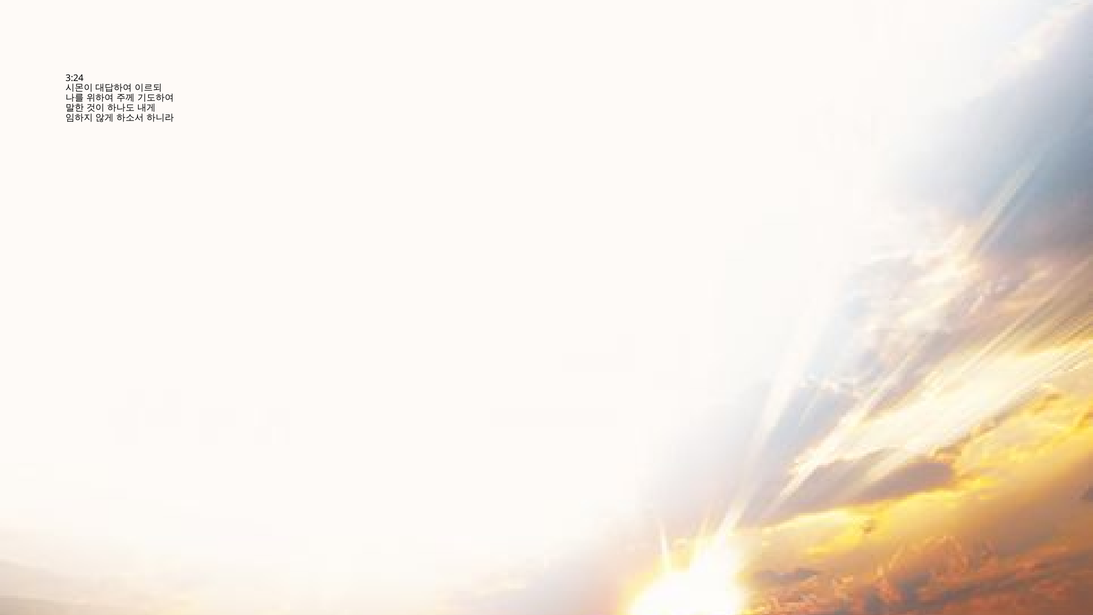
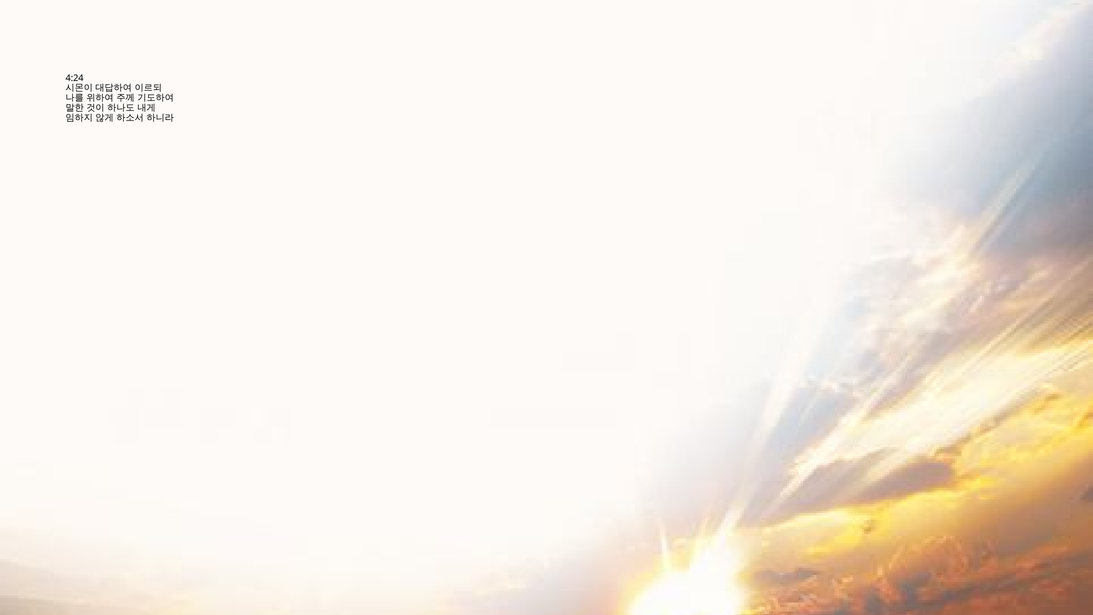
3:24: 3:24 -> 4:24 (75, 78)
